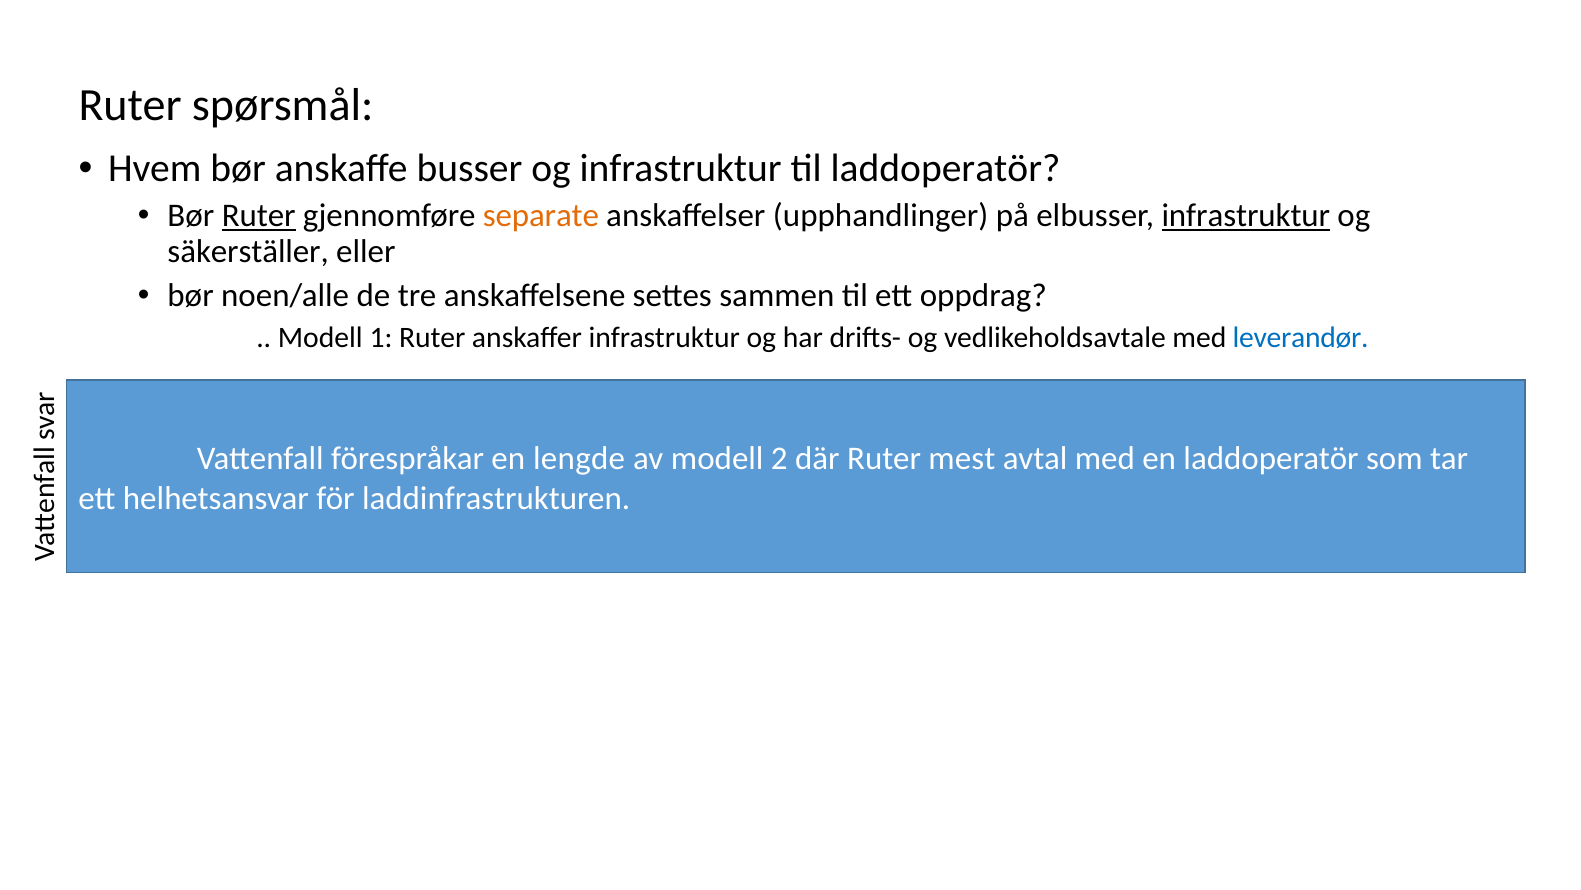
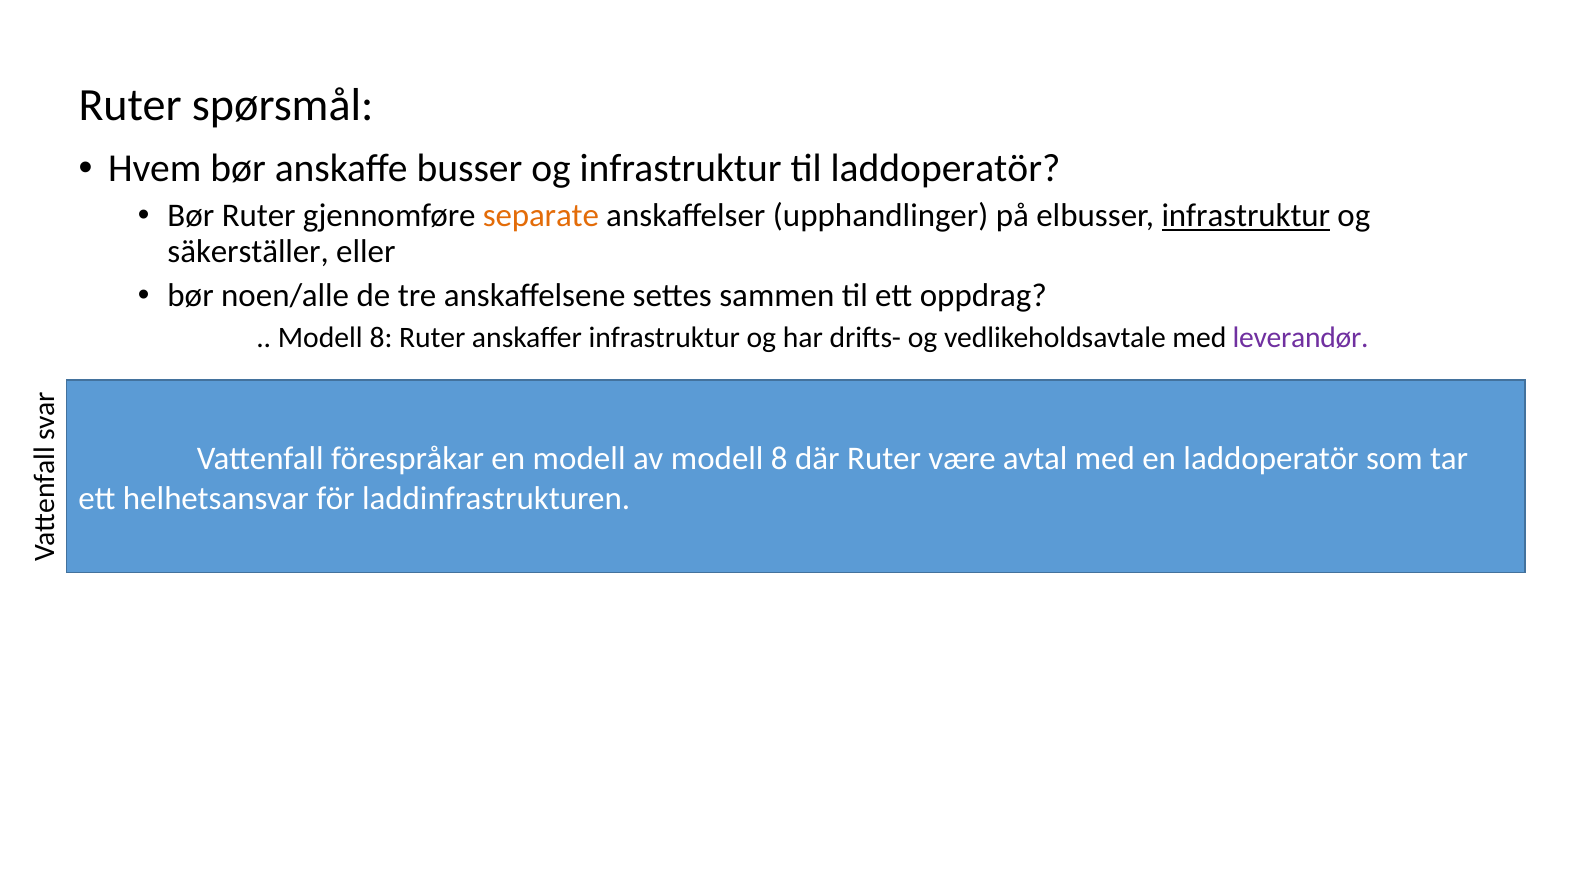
Ruter underline: present -> none (259, 216)
1: 1 -> 8 (381, 337)
leverandør colour: blue -> purple (1301, 337)
en lengde: lengde -> modell (579, 459)
av modell 2: 2 -> 8 (779, 459)
mest: mest -> være (962, 459)
